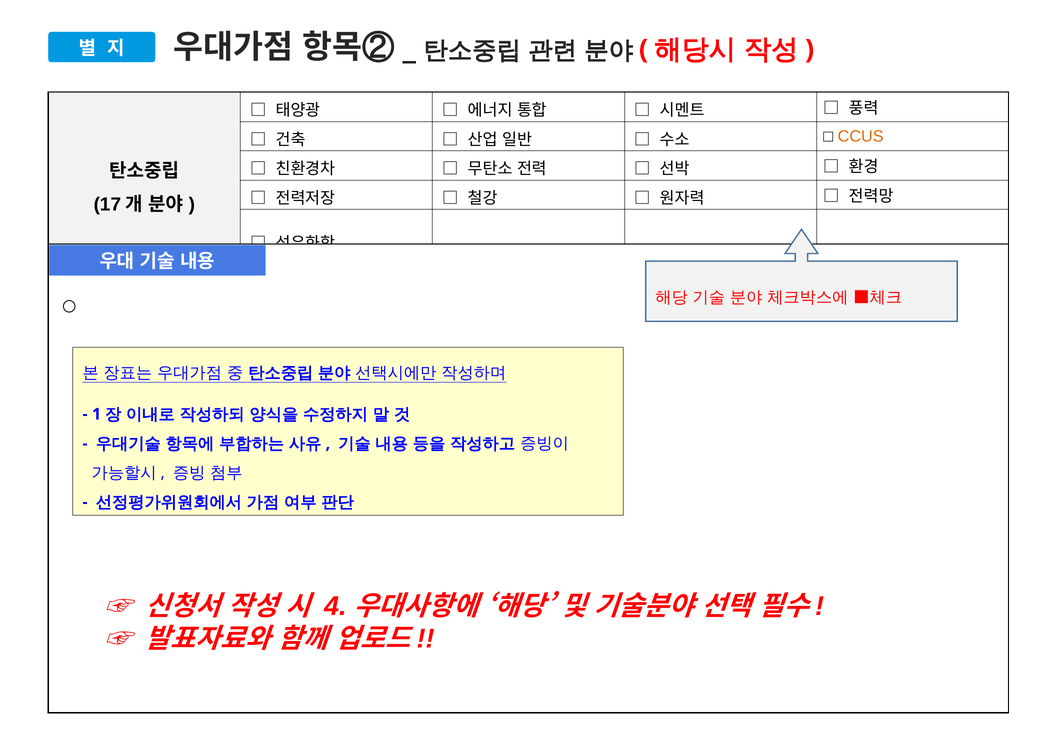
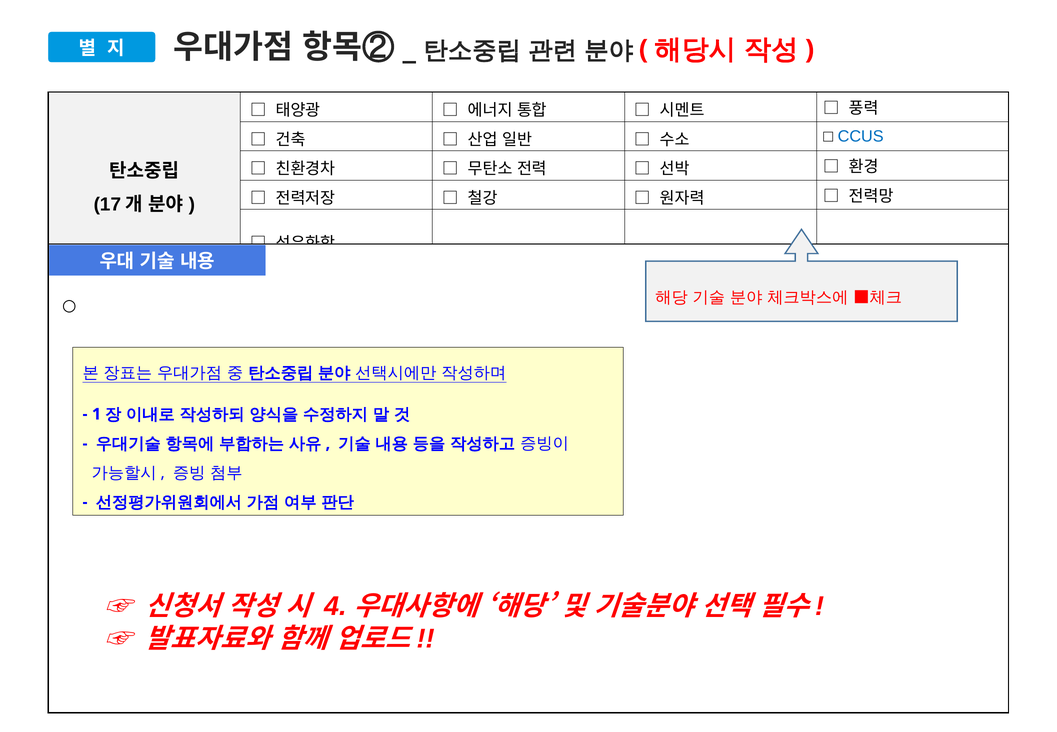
CCUS colour: orange -> blue (861, 136)
